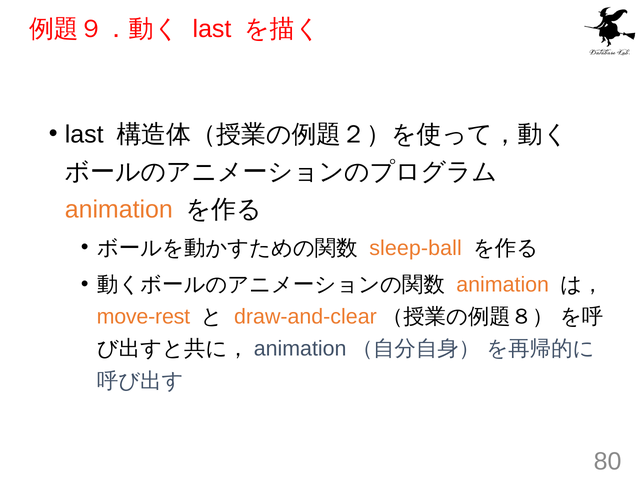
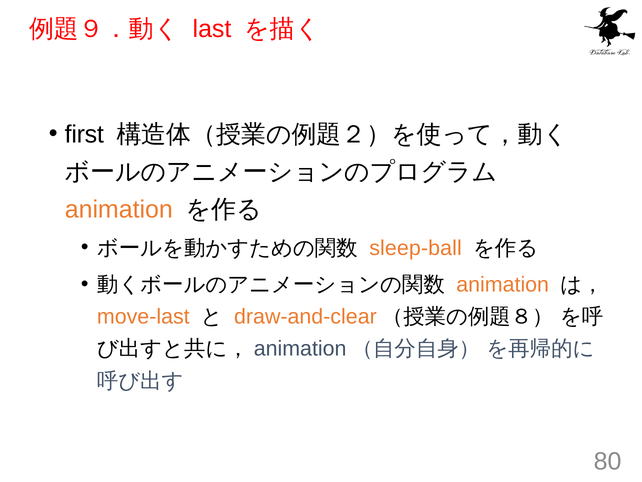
last: last -> first (84, 134)
move-rest: move-rest -> move-last (143, 316)
